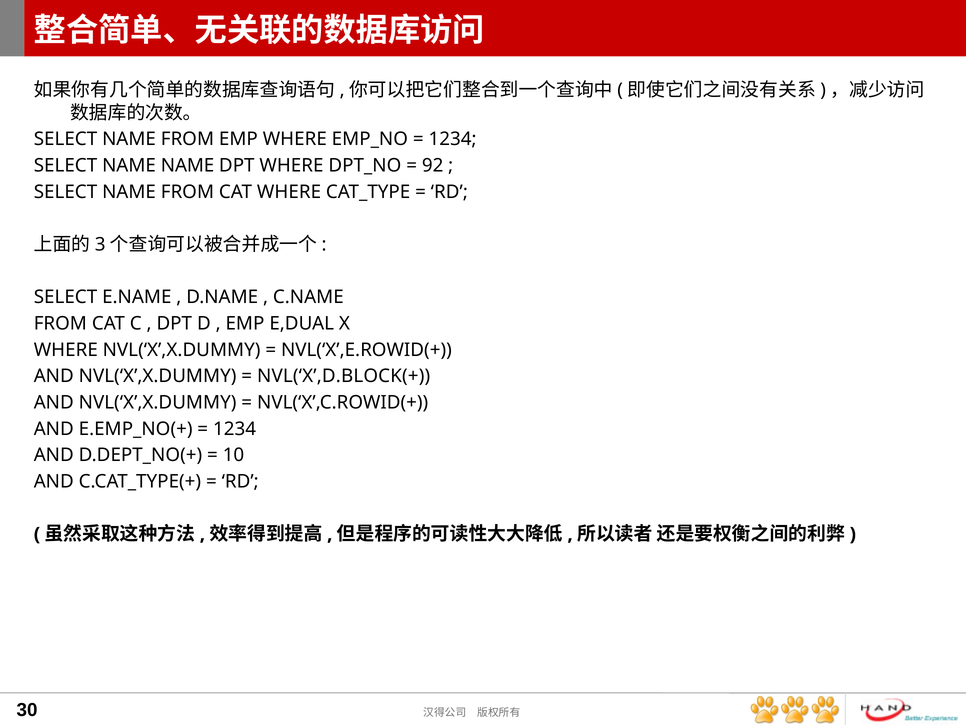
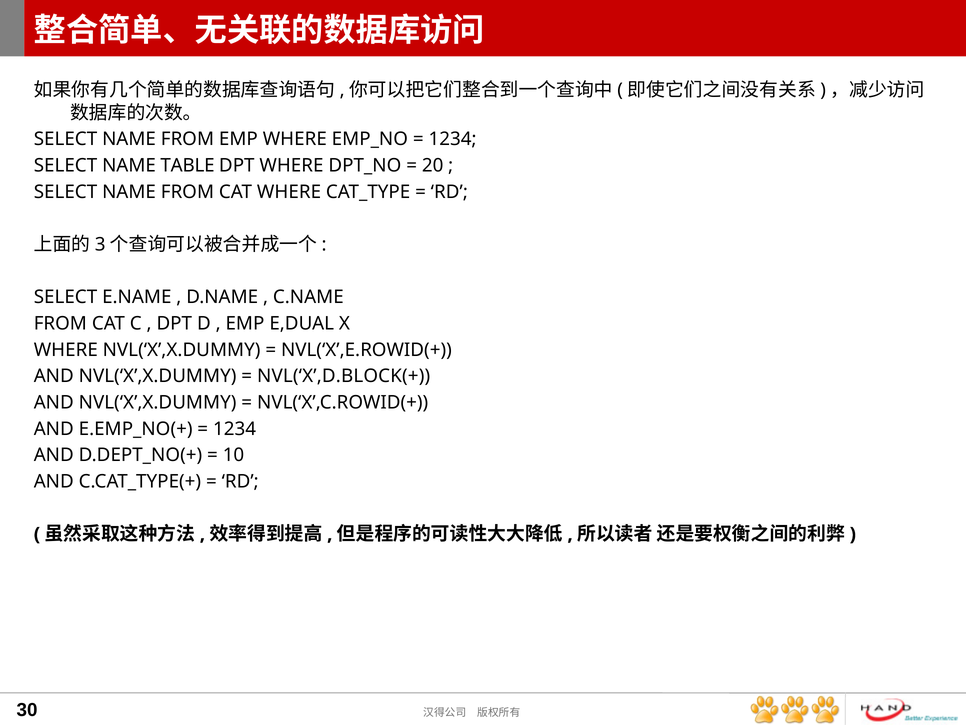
NAME NAME: NAME -> TABLE (188, 165)
92: 92 -> 20 (433, 165)
